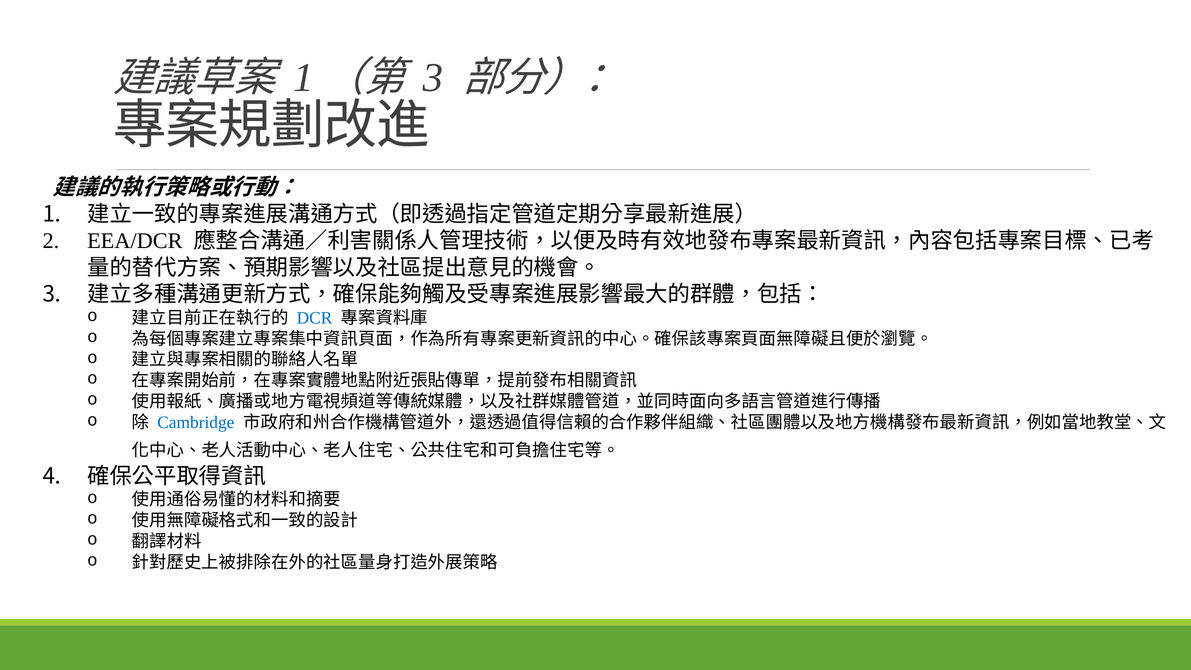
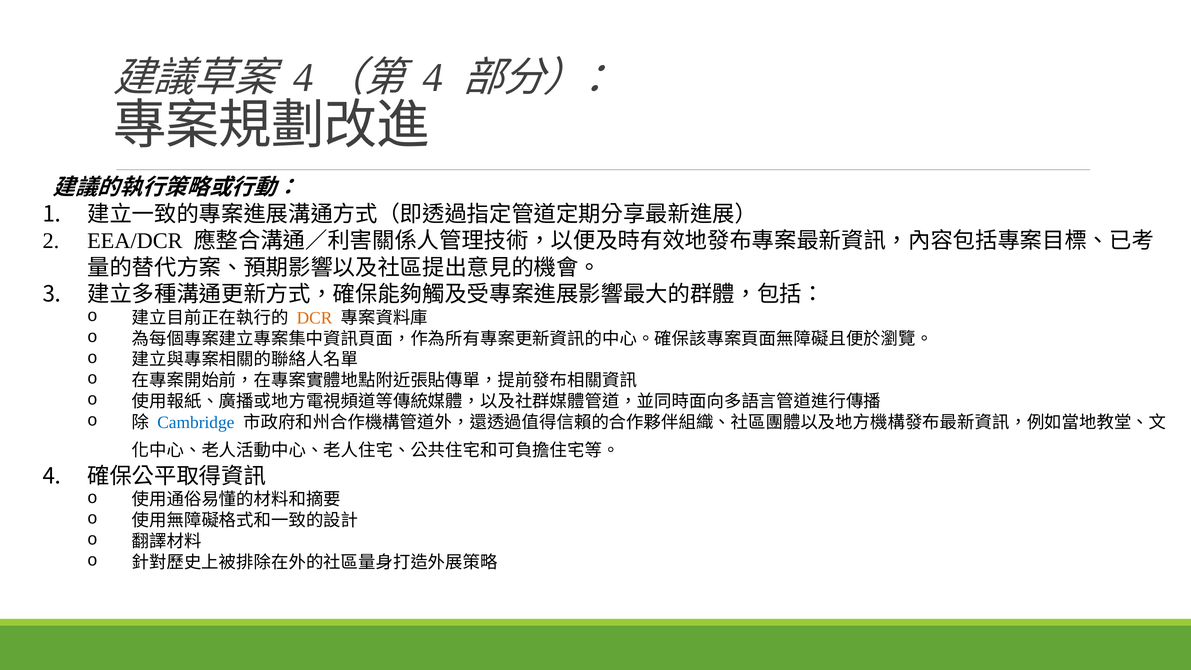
1: 1 -> 4 (303, 78)
3: 3 -> 4 (433, 78)
DCR colour: blue -> orange (315, 318)
